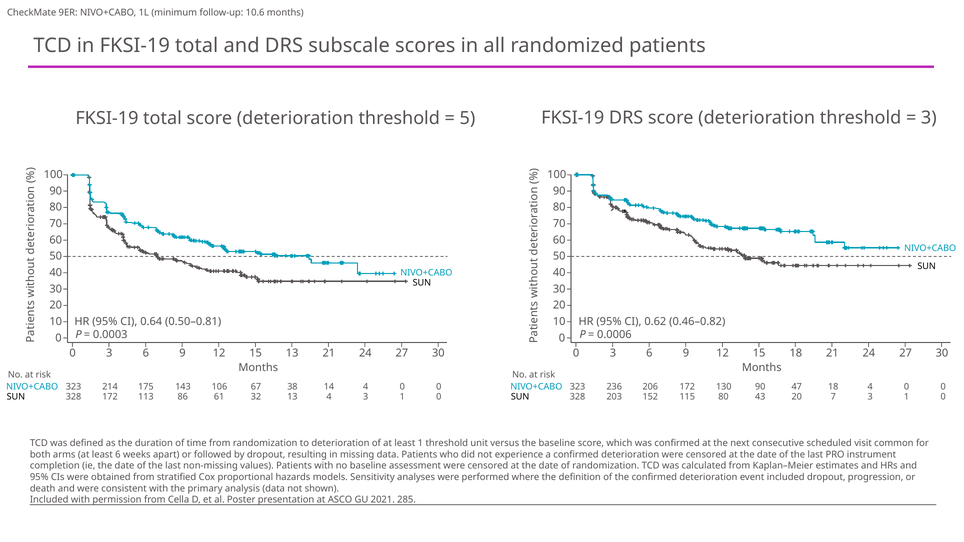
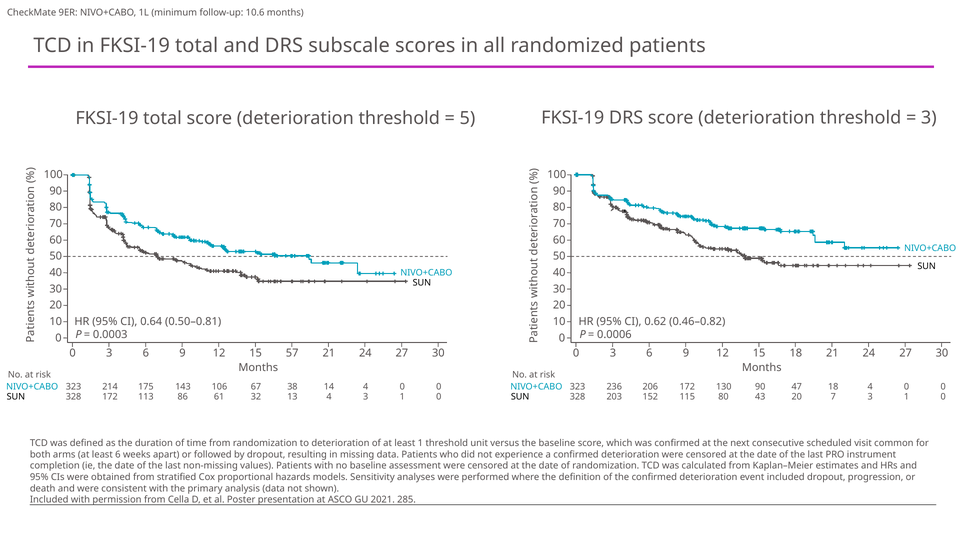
15 13: 13 -> 57 (292, 353)
